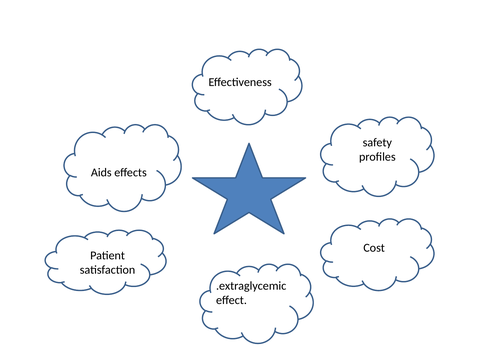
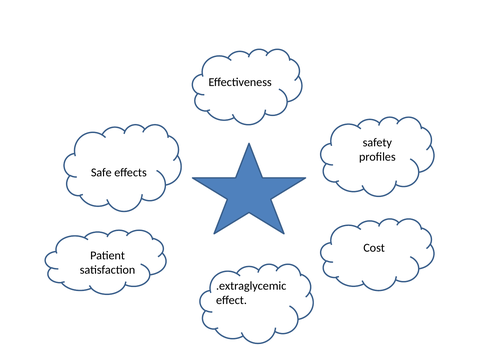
Aids: Aids -> Safe (101, 173)
